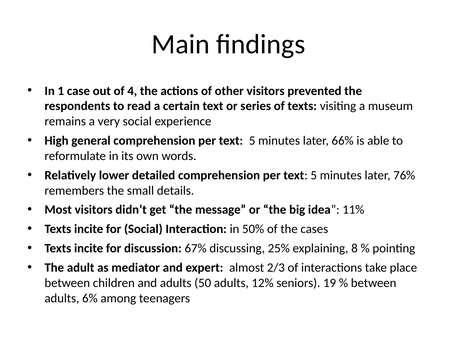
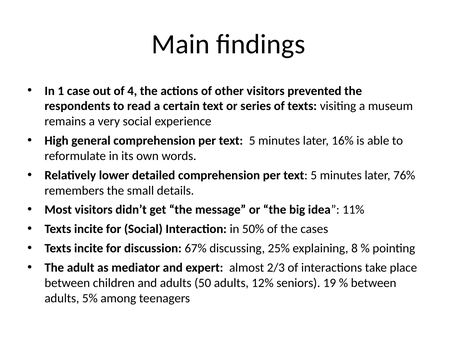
66%: 66% -> 16% (343, 141)
6%: 6% -> 5% (90, 298)
